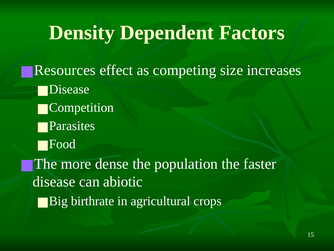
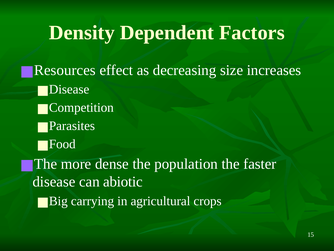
competing: competing -> decreasing (185, 70)
birthrate: birthrate -> carrying (92, 201)
